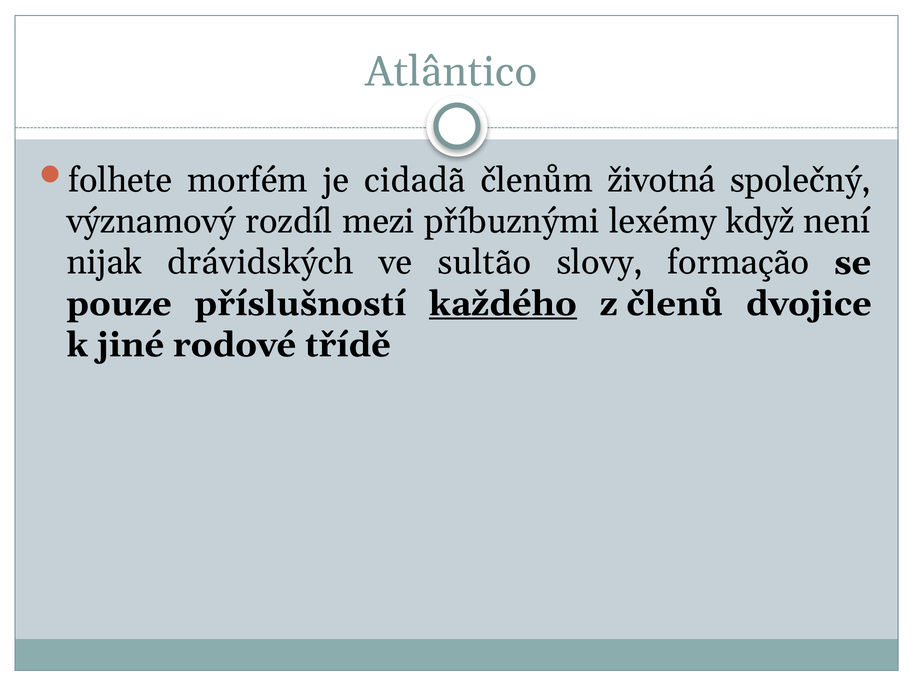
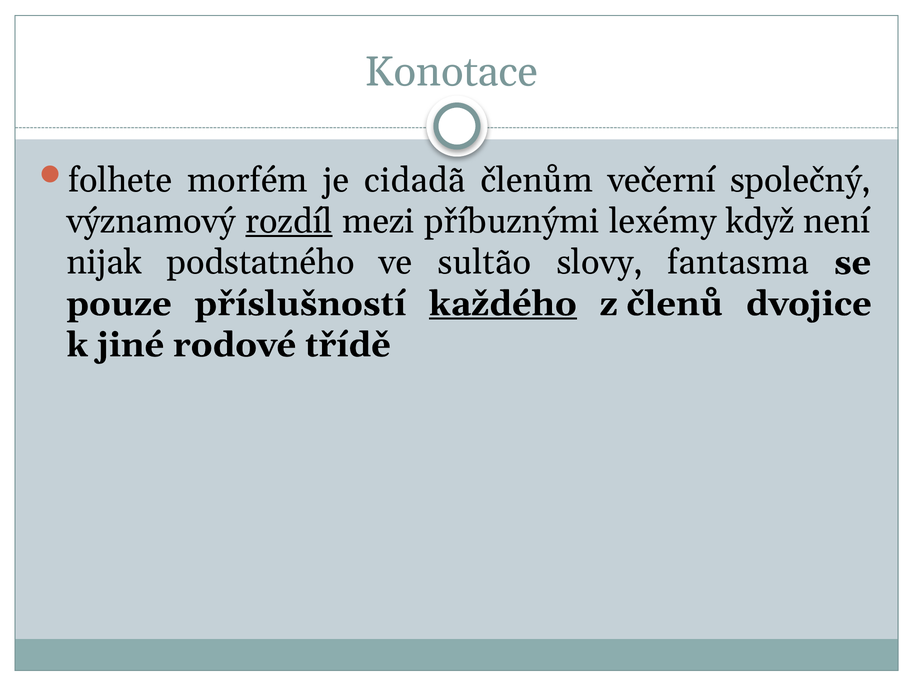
Atlântico: Atlântico -> Konotace (452, 72)
životná: životná -> večerní (662, 180)
rozdíl underline: none -> present (289, 221)
drávidských: drávidských -> podstatného (261, 262)
formação: formação -> fantasma (738, 262)
